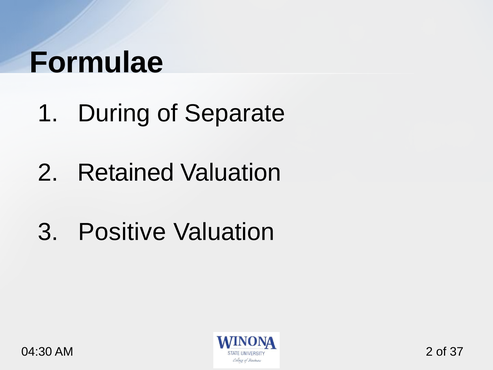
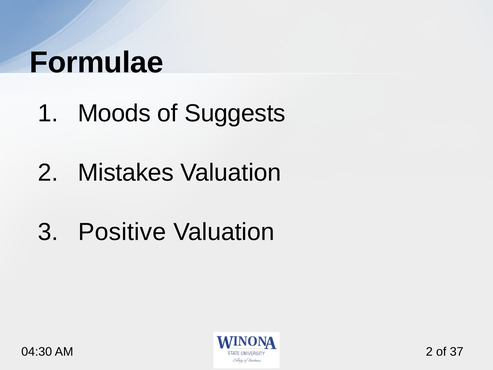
During: During -> Moods (114, 113)
Separate: Separate -> Suggests (235, 113)
Retained: Retained -> Mistakes (126, 173)
